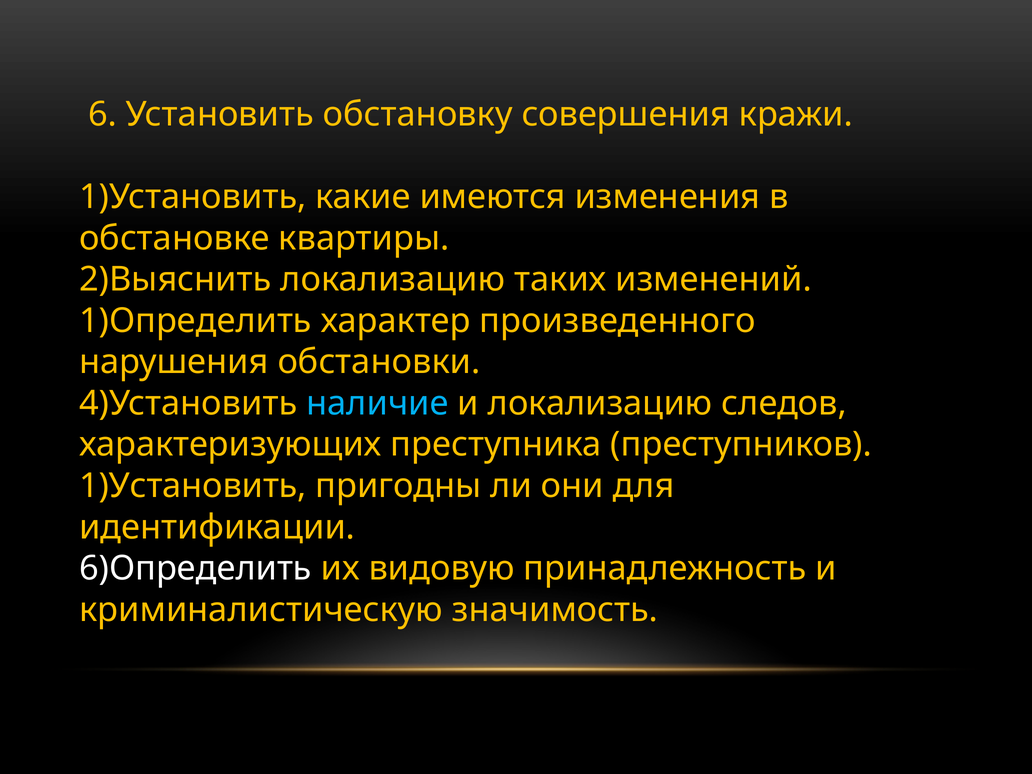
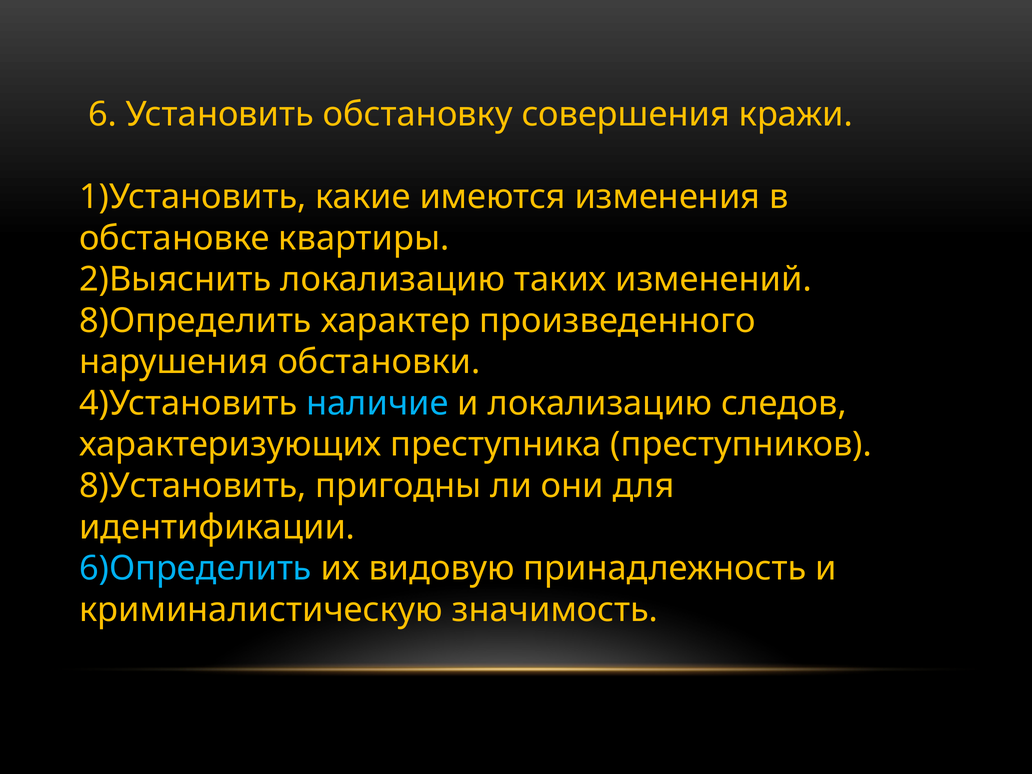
1)Определить: 1)Определить -> 8)Определить (195, 321)
1)Установить: 1)Установить -> 8)Установить (193, 486)
6)Определить colour: white -> light blue (195, 568)
